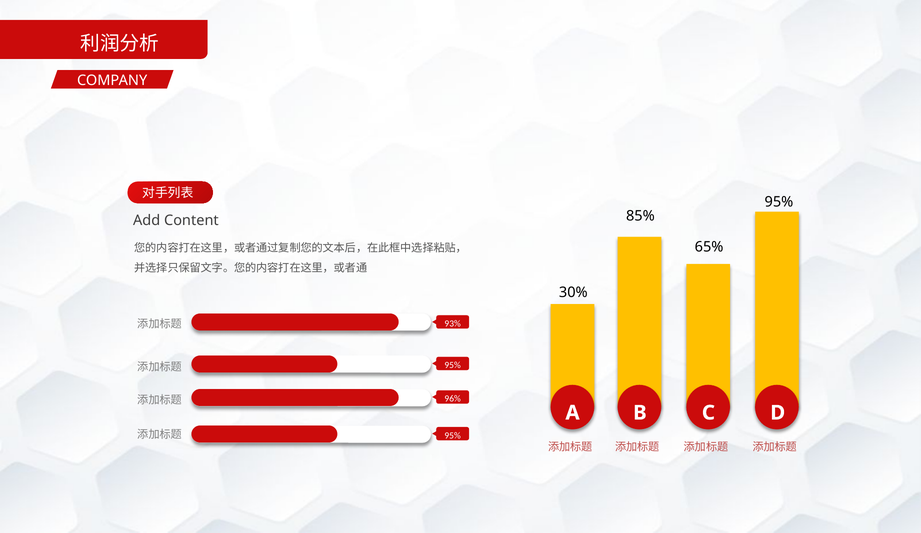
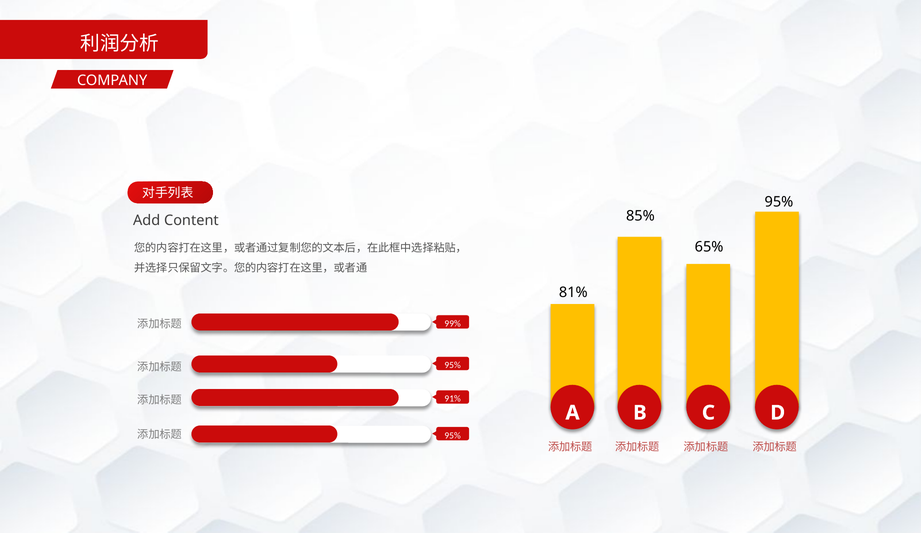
30%: 30% -> 81% (573, 293)
93%: 93% -> 99% (453, 324)
96%: 96% -> 91% (453, 399)
